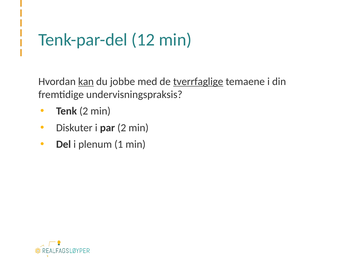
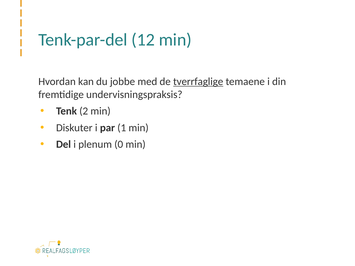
kan underline: present -> none (86, 82)
par 2: 2 -> 1 (122, 128)
1: 1 -> 0 (119, 144)
